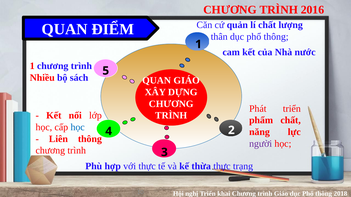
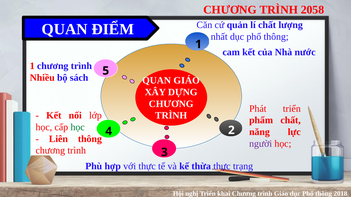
2016: 2016 -> 2058 (312, 10)
thân: thân -> nhất (219, 37)
học colour: blue -> green (78, 127)
